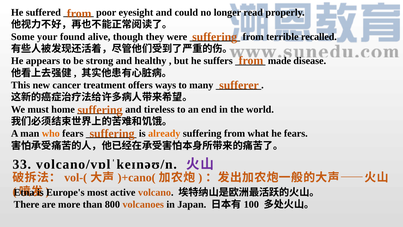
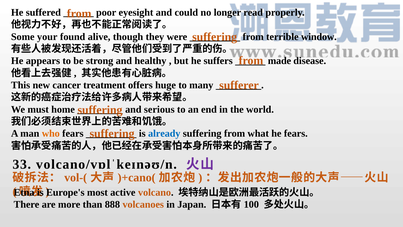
recalled: recalled -> window (319, 37)
ways: ways -> huge (166, 85)
tireless: tireless -> serious (159, 109)
already colour: orange -> blue (164, 133)
800: 800 -> 888 (112, 204)
